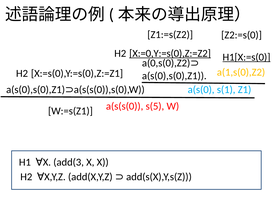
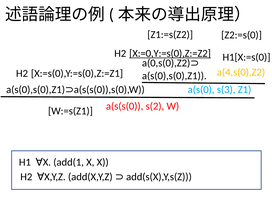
H1[X:=s(0 underline: present -> none (247, 57)
a(1,s(0),Z2: a(1,s(0),Z2 -> a(4,s(0),Z2 (241, 72)
s(1: s(1 -> s(3 (226, 90)
s(5: s(5 -> s(2 (155, 106)
add(3: add(3 -> add(1 (69, 162)
